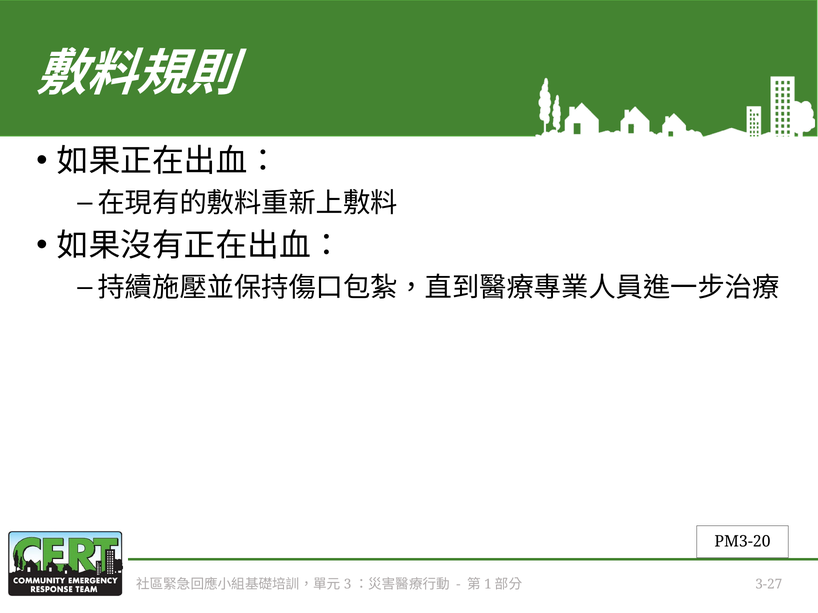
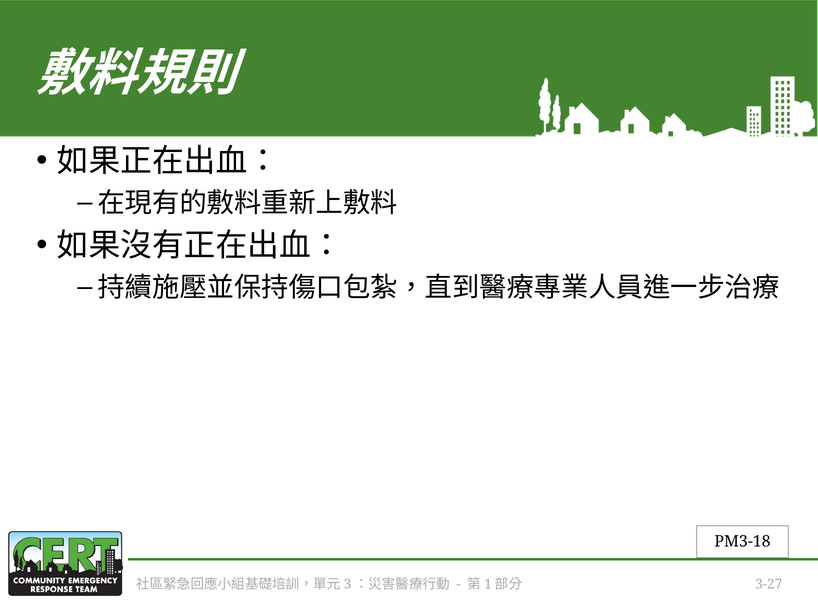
PM3-20: PM3-20 -> PM3-18 (743, 542)
